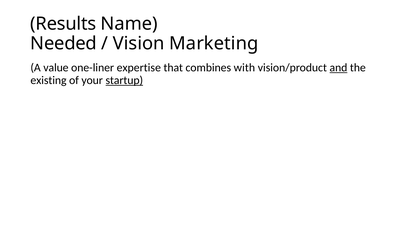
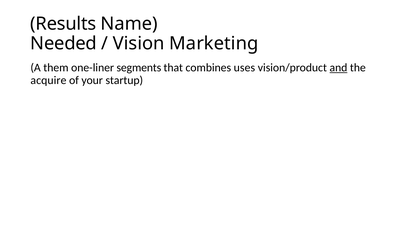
value: value -> them (56, 68)
expertise: expertise -> segments (139, 68)
with: with -> uses (244, 68)
existing: existing -> acquire (48, 80)
startup underline: present -> none (124, 80)
